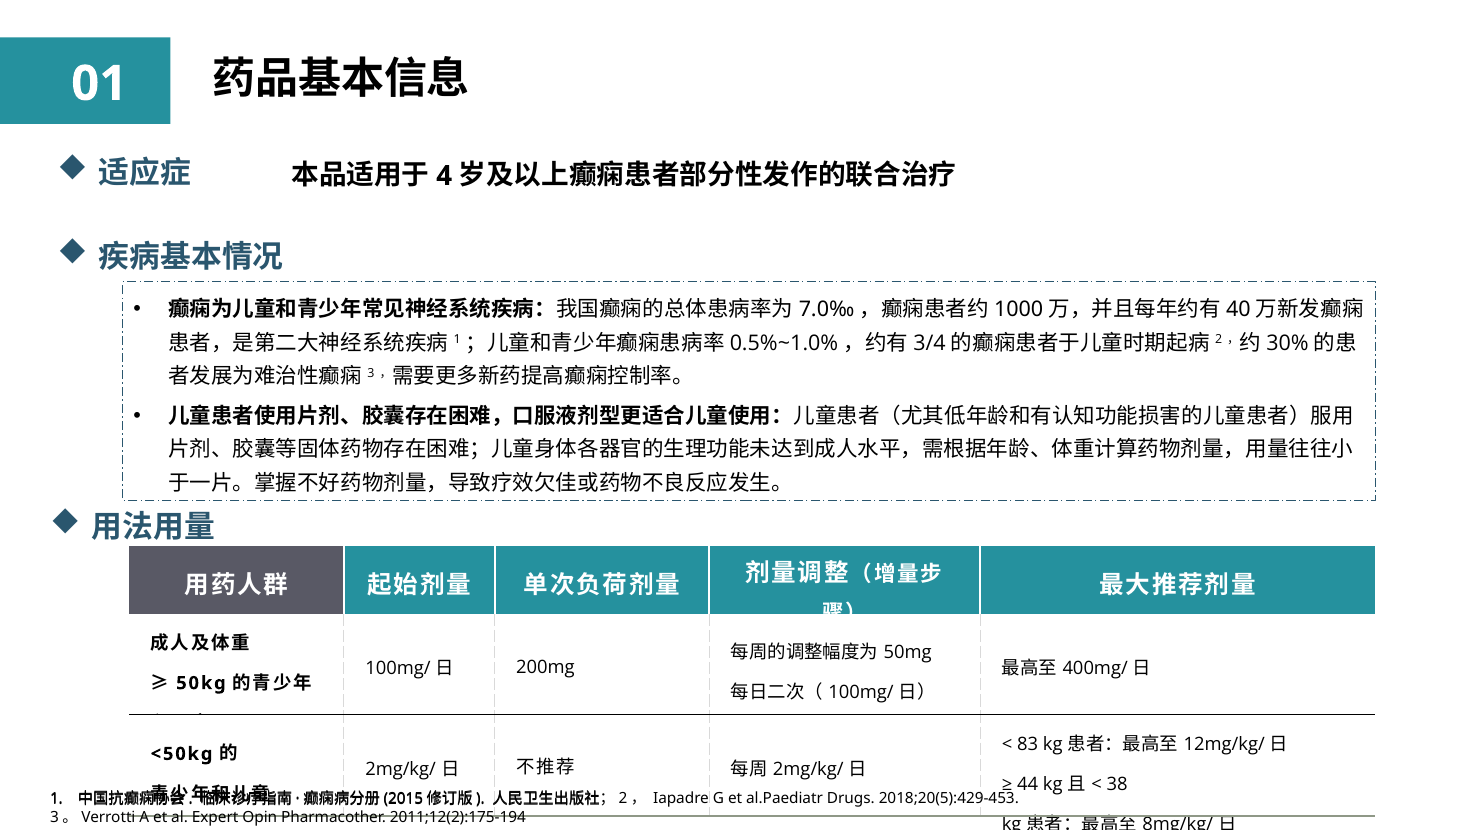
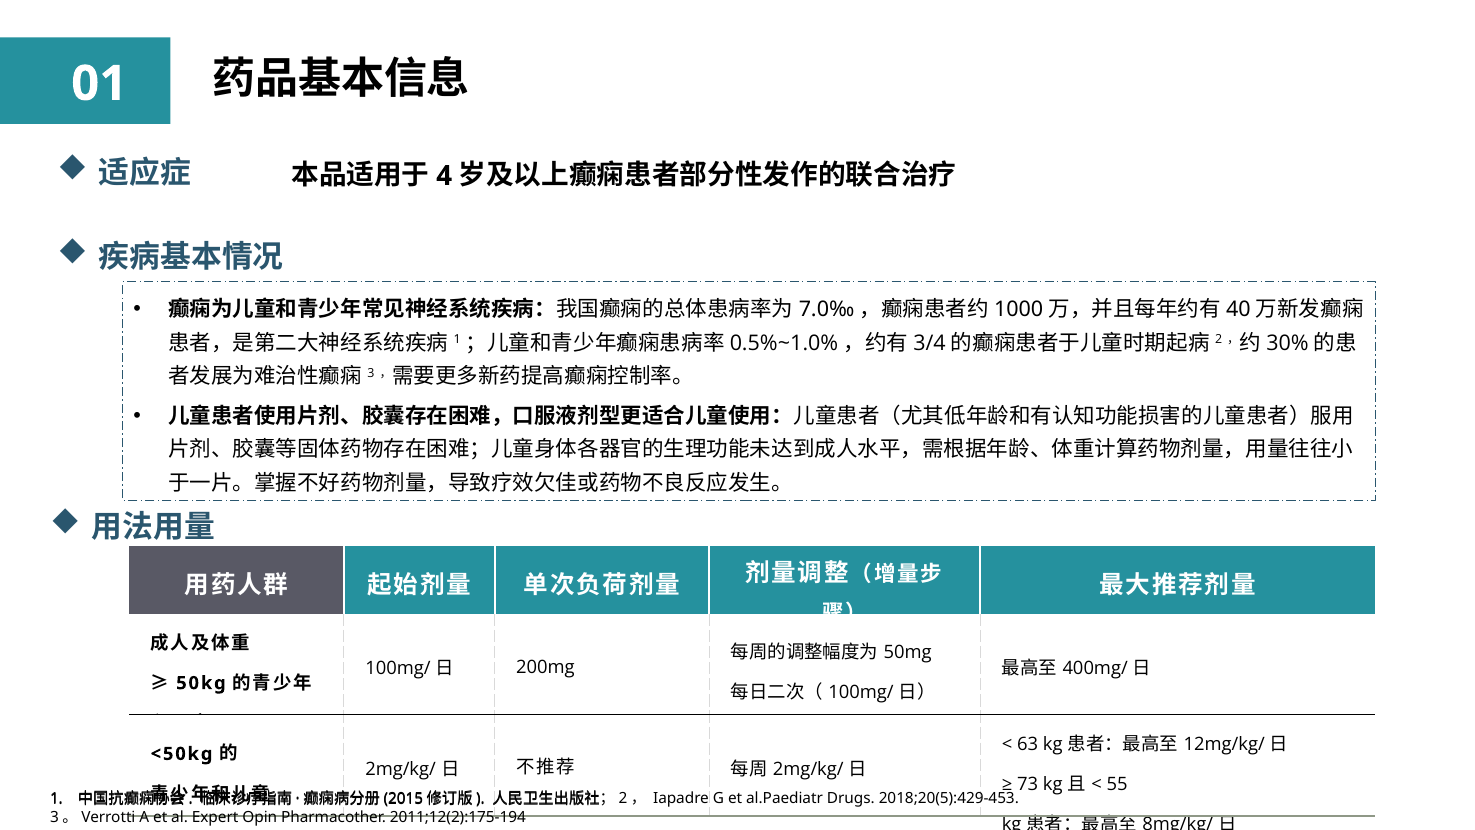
83: 83 -> 63 (1028, 744)
44: 44 -> 73 (1028, 784)
38: 38 -> 55 (1117, 784)
